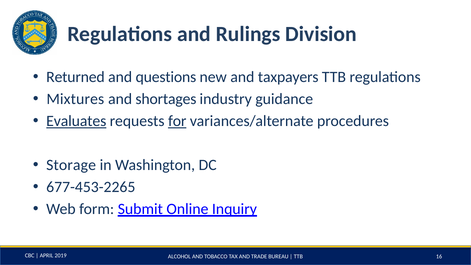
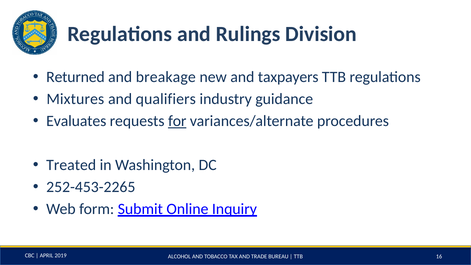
questions: questions -> breakage (166, 77)
shortages: shortages -> qualifiers (166, 99)
Evaluates underline: present -> none (76, 121)
Storage: Storage -> Treated (71, 165)
677-453-2265: 677-453-2265 -> 252-453-2265 (91, 187)
